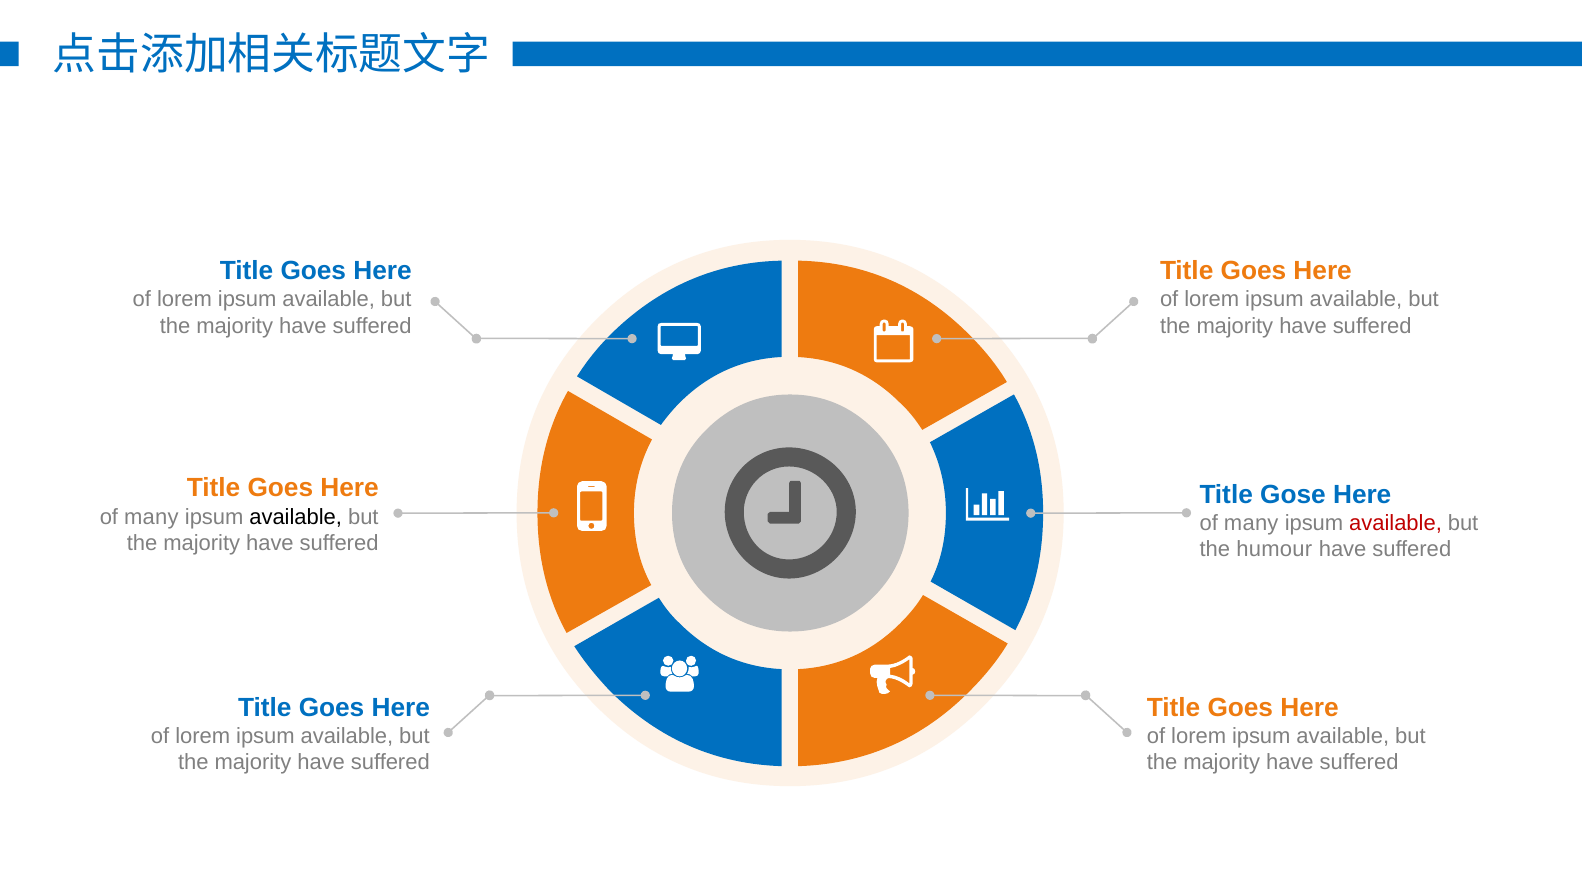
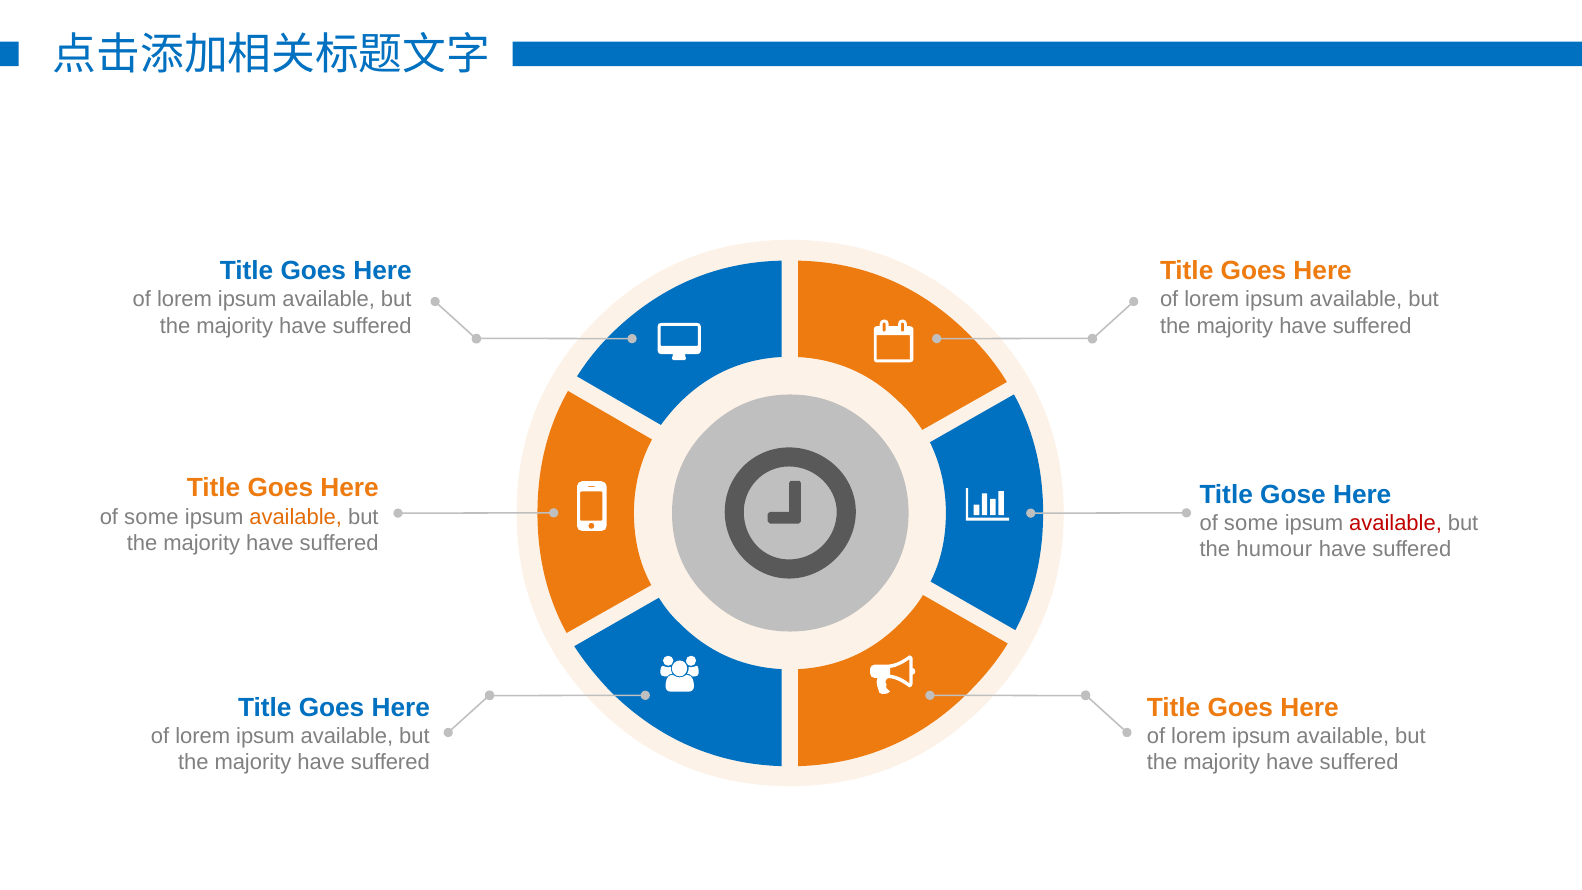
many: many -> some (151, 517)
available colour: black -> orange (296, 517)
many: many -> some (1251, 523)
